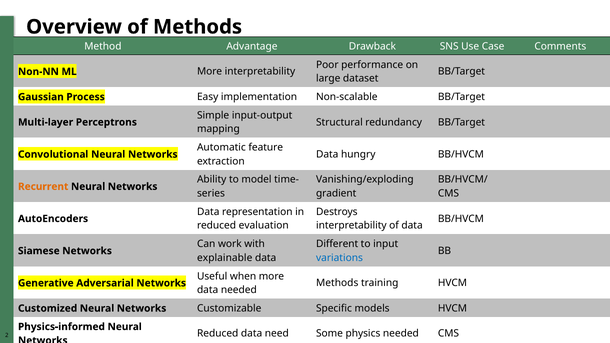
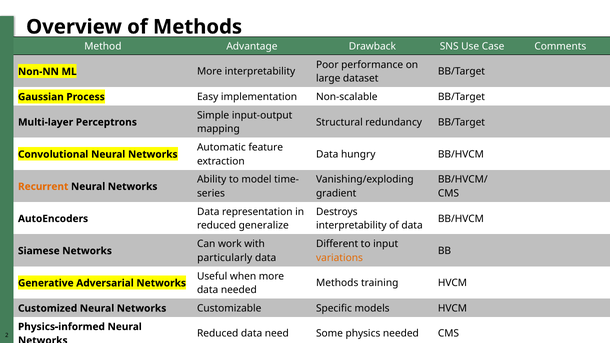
evaluation: evaluation -> generalize (264, 226)
explainable: explainable -> particularly (225, 258)
variations colour: blue -> orange (339, 258)
